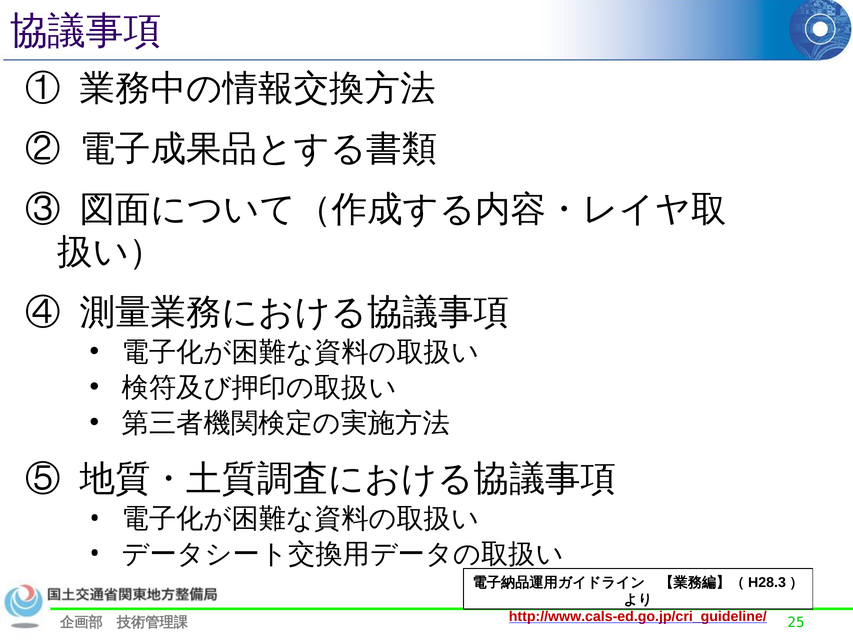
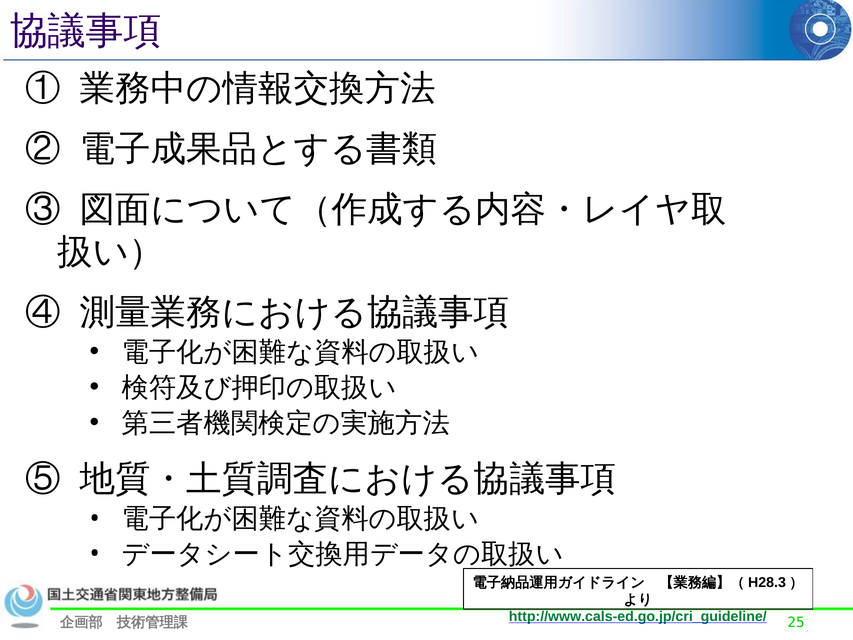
http://www.cals-ed.go.jp/cri_guideline/ colour: red -> green (638, 616)
